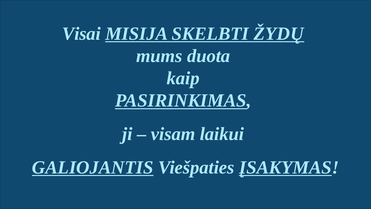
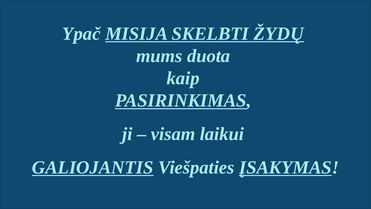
Visai: Visai -> Ypač (81, 34)
